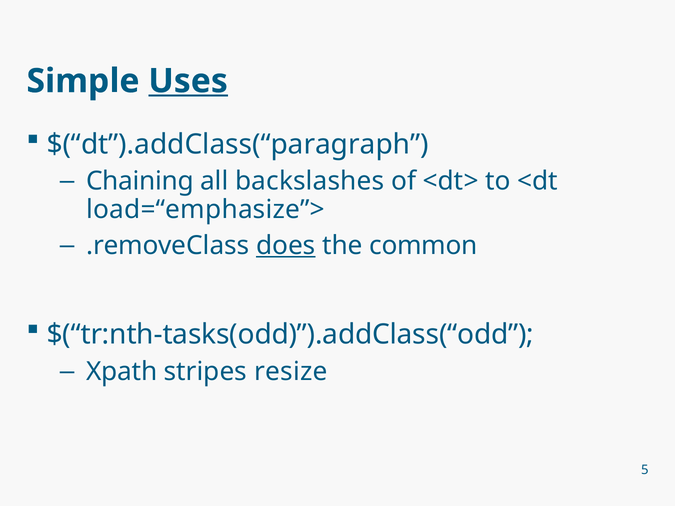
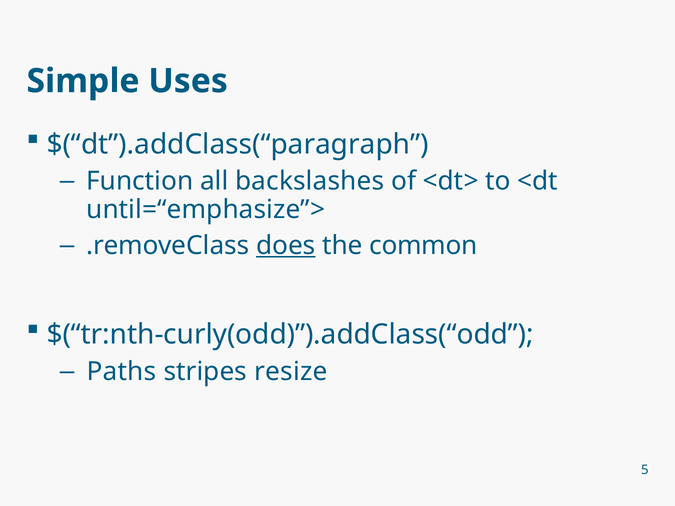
Uses underline: present -> none (188, 81)
Chaining: Chaining -> Function (140, 181)
load=“emphasize”>: load=“emphasize”> -> until=“emphasize”> (206, 210)
$(“tr:nth-tasks(odd)”).addClass(“odd: $(“tr:nth-tasks(odd)”).addClass(“odd -> $(“tr:nth-curly(odd)”).addClass(“odd (290, 335)
Xpath: Xpath -> Paths (122, 372)
